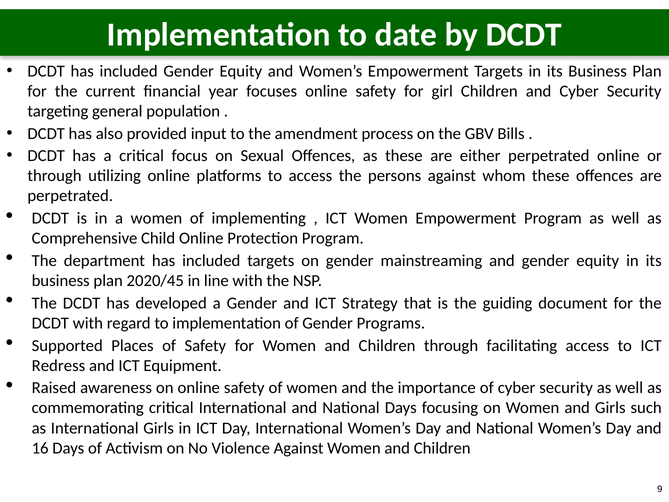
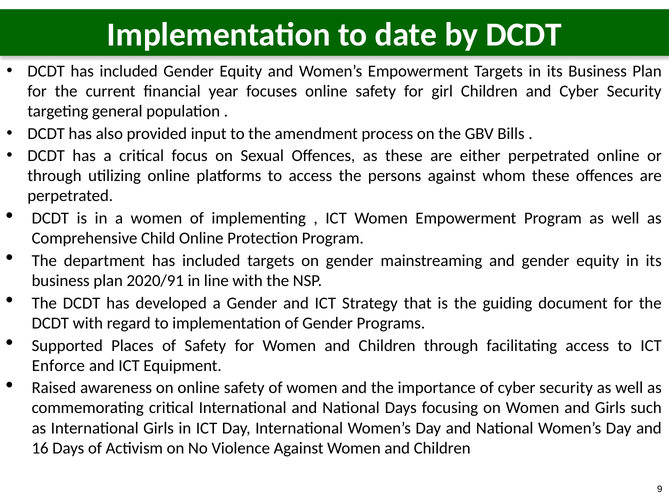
2020/45: 2020/45 -> 2020/91 (155, 281)
Redress: Redress -> Enforce (58, 365)
